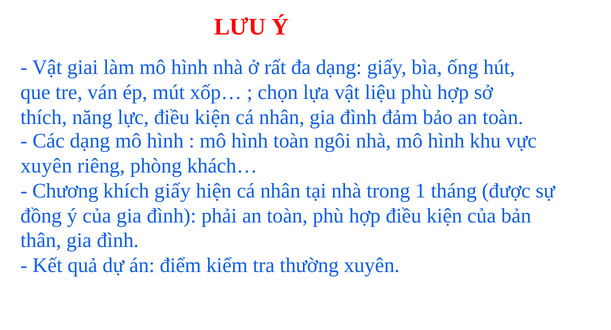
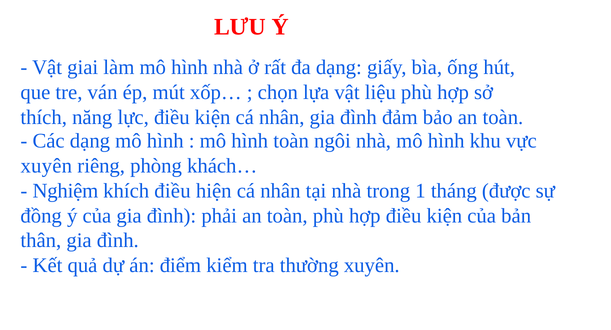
Chương: Chương -> Nghiệm (65, 191)
khích giấy: giấy -> điều (172, 191)
